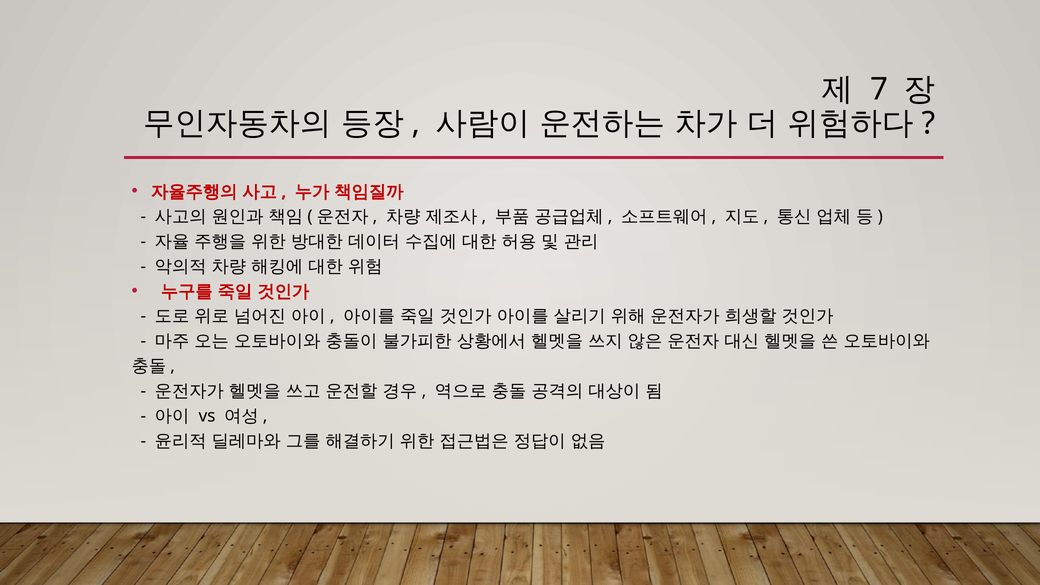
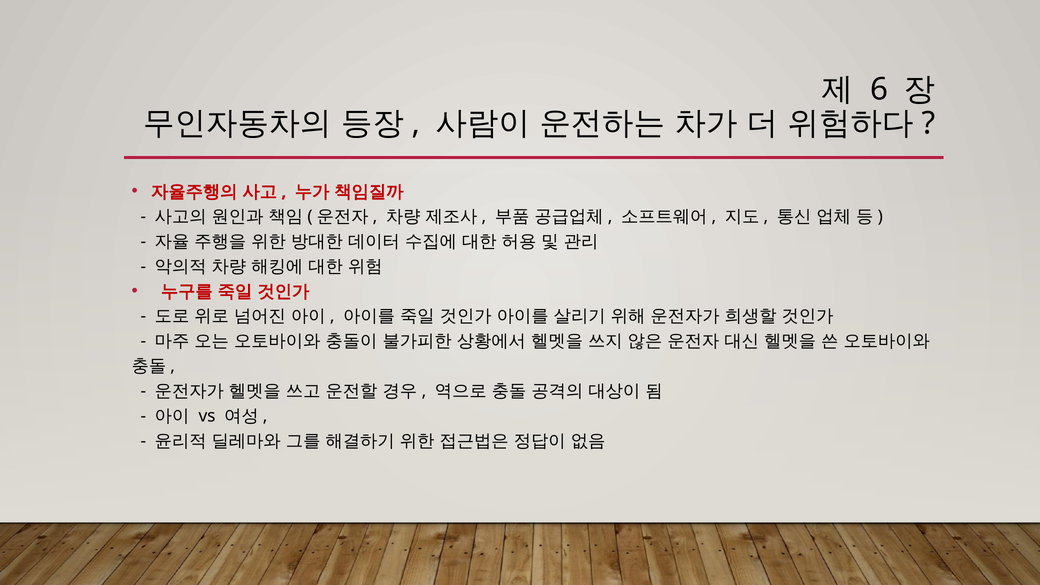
7: 7 -> 6 (879, 89)
